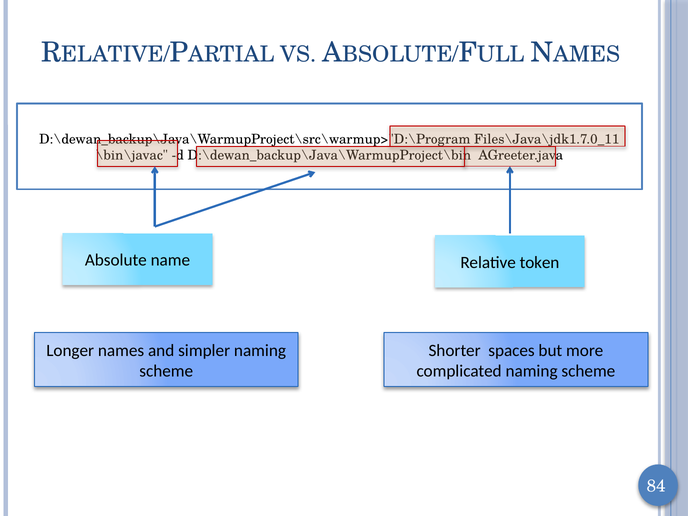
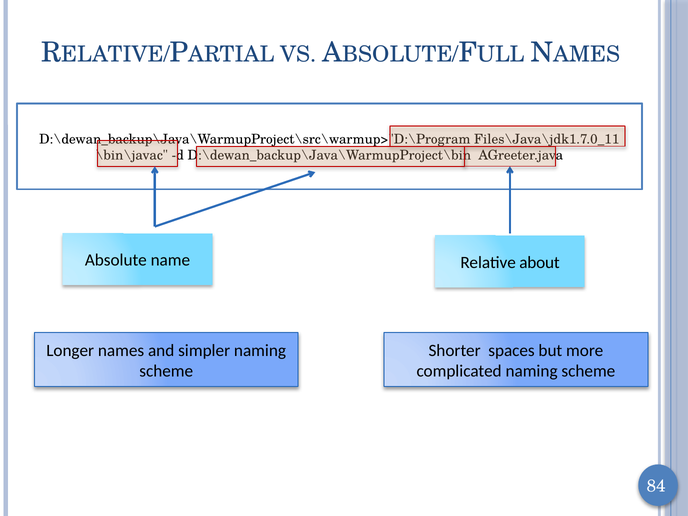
token: token -> about (540, 262)
